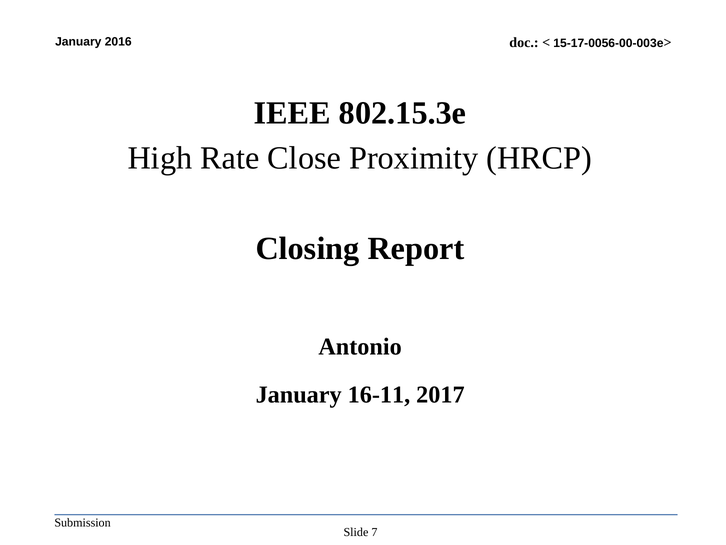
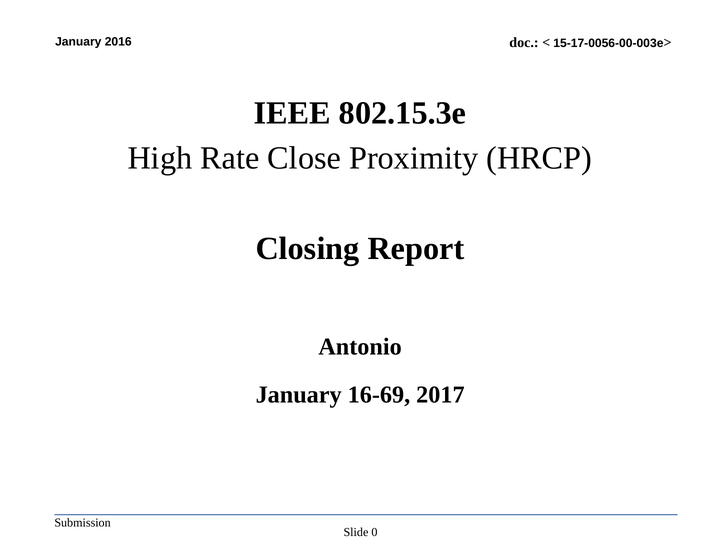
16-11: 16-11 -> 16-69 (379, 395)
7: 7 -> 0 (374, 532)
